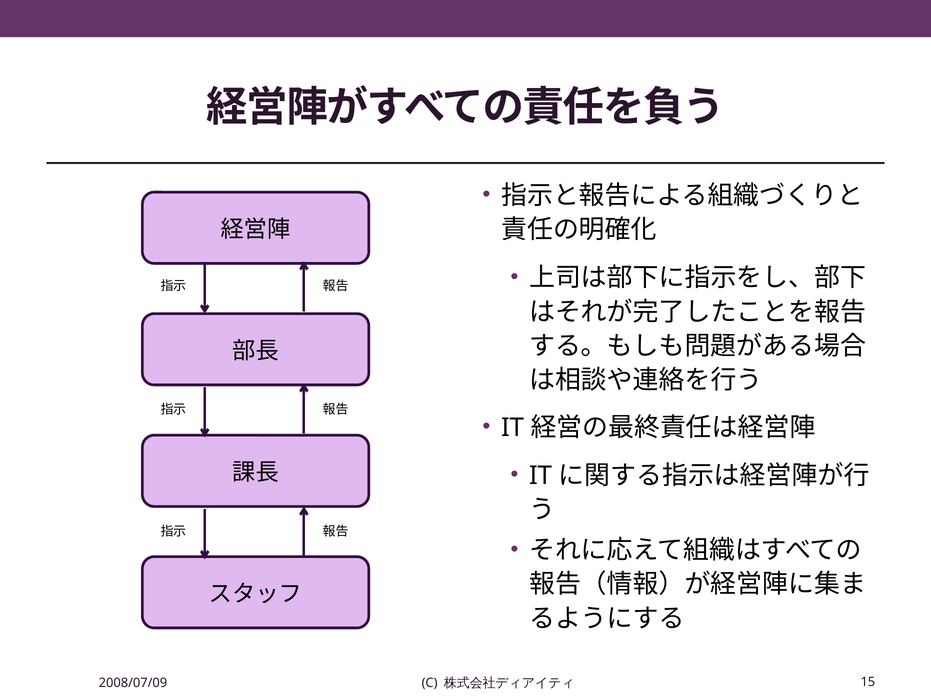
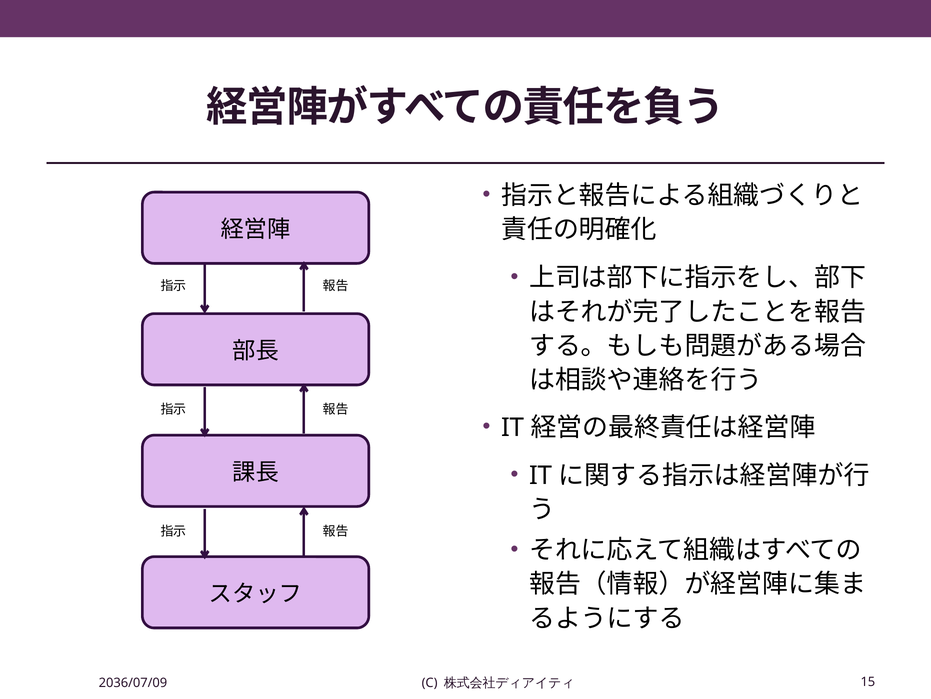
2008/07/09: 2008/07/09 -> 2036/07/09 (133, 682)
